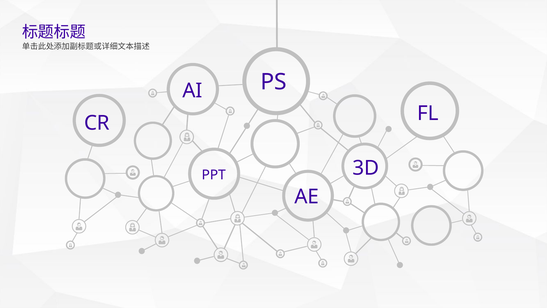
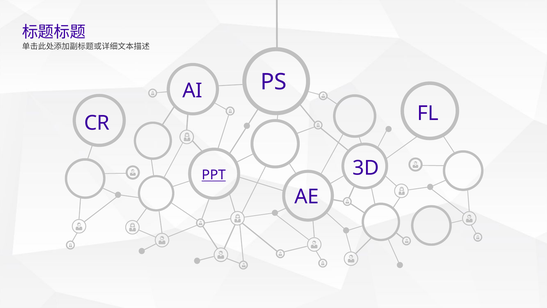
PPT underline: none -> present (214, 175)
